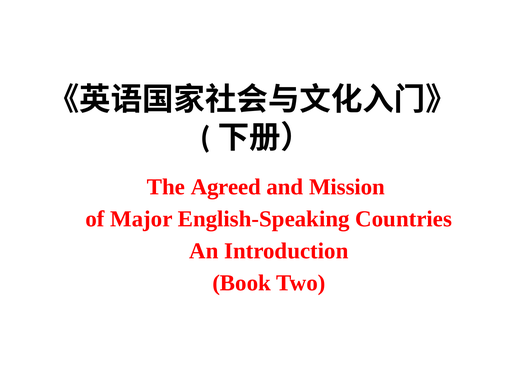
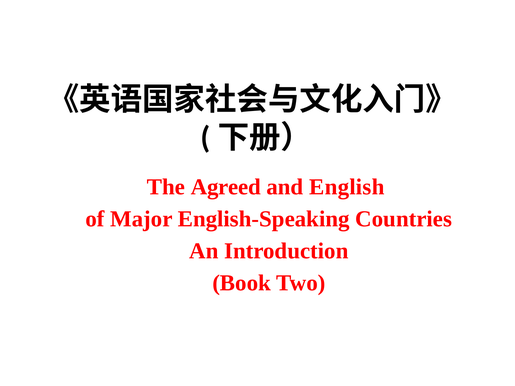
Mission: Mission -> English (347, 187)
